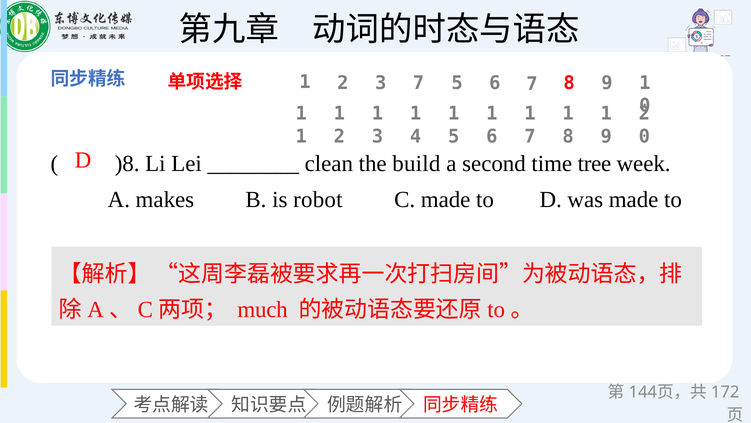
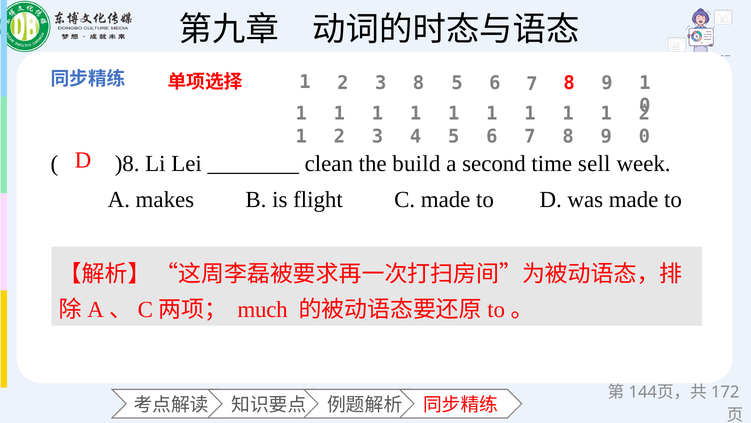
3 7: 7 -> 8 (418, 83)
tree: tree -> sell (594, 164)
robot: robot -> flight (318, 199)
